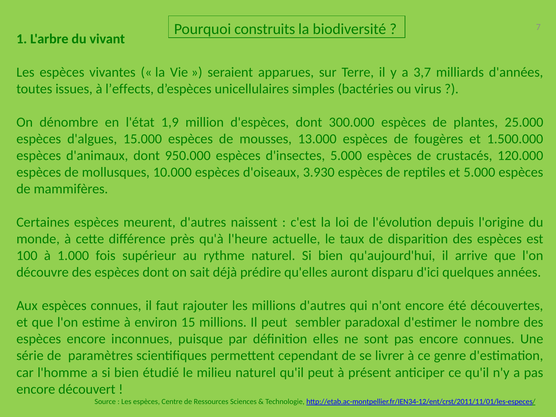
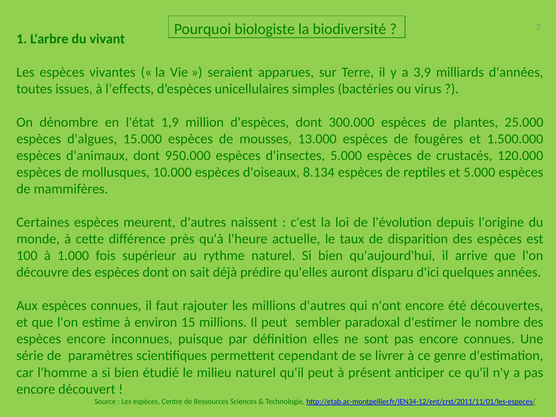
construits: construits -> biologiste (265, 29)
3,7: 3,7 -> 3,9 (422, 72)
3.930: 3.930 -> 8.134 (319, 172)
